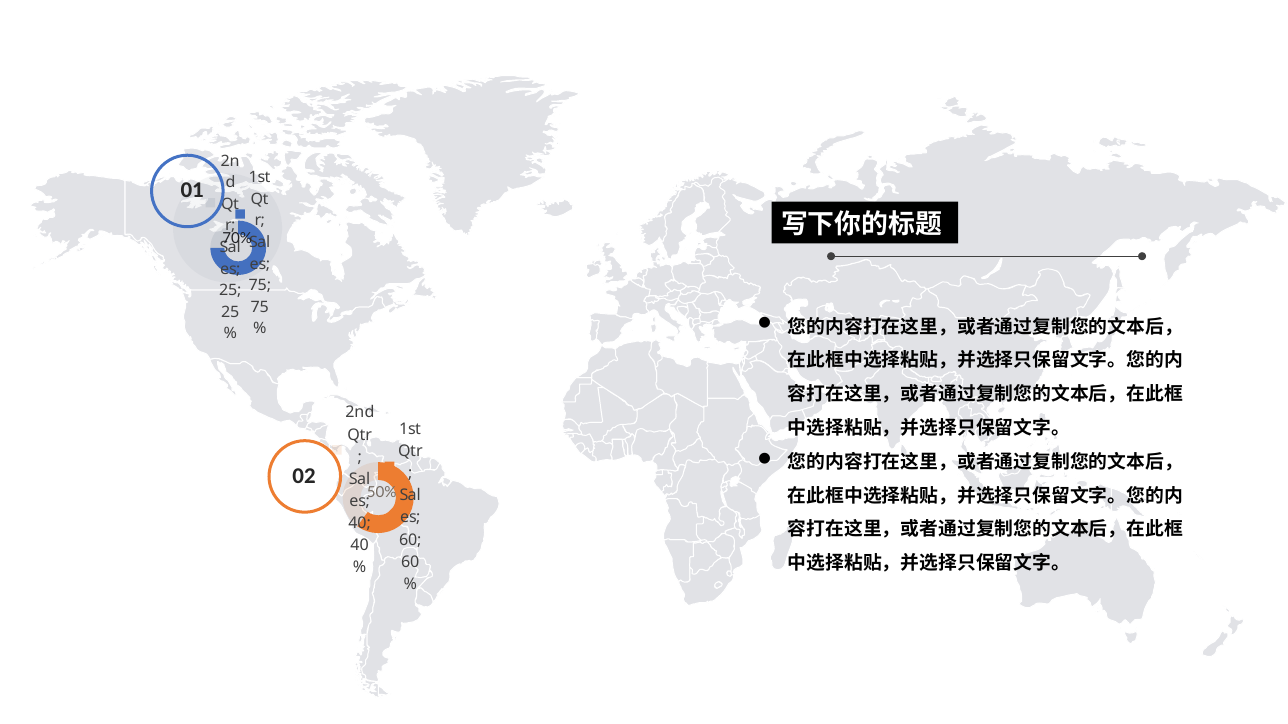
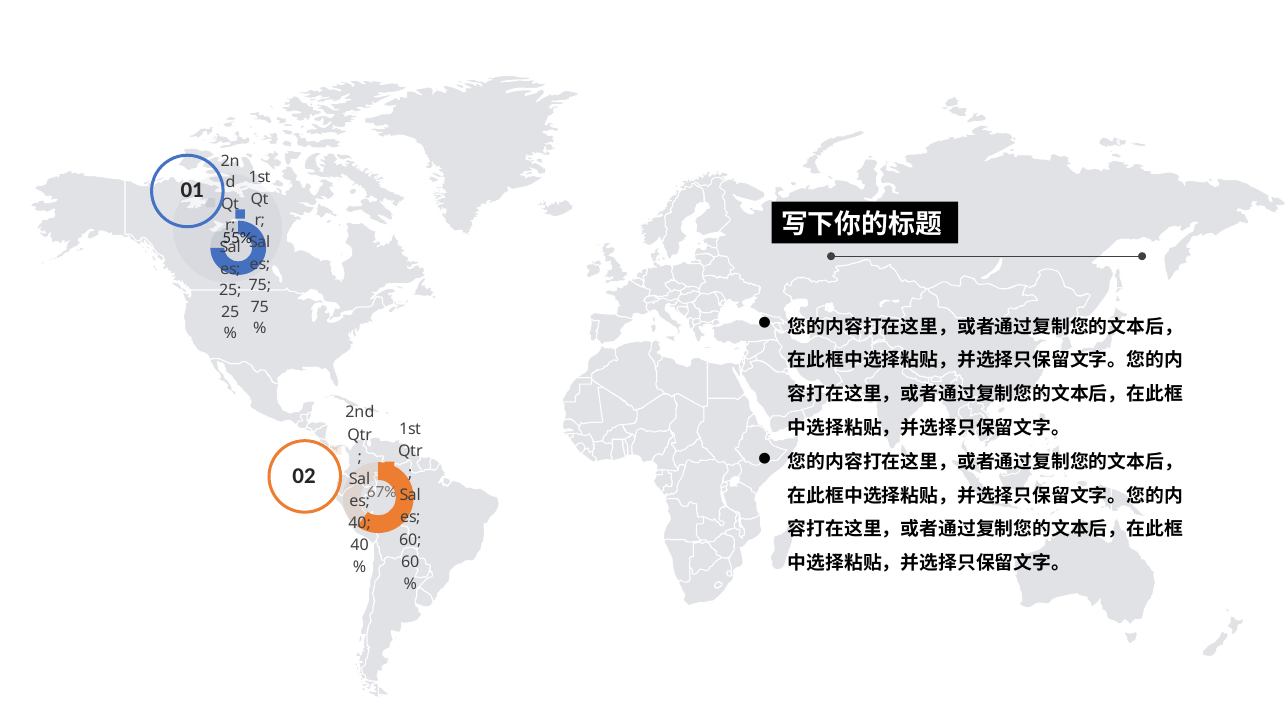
70%: 70% -> 55% (237, 238)
50%: 50% -> 67% (382, 492)
